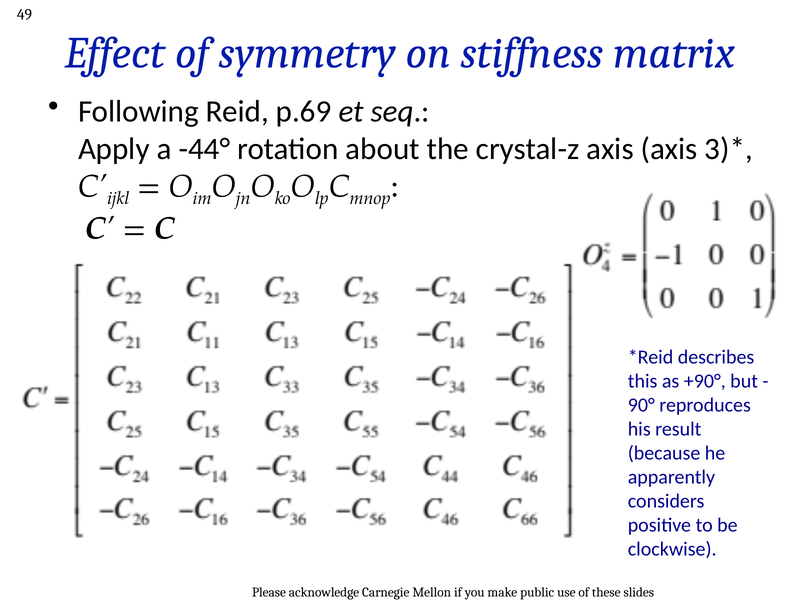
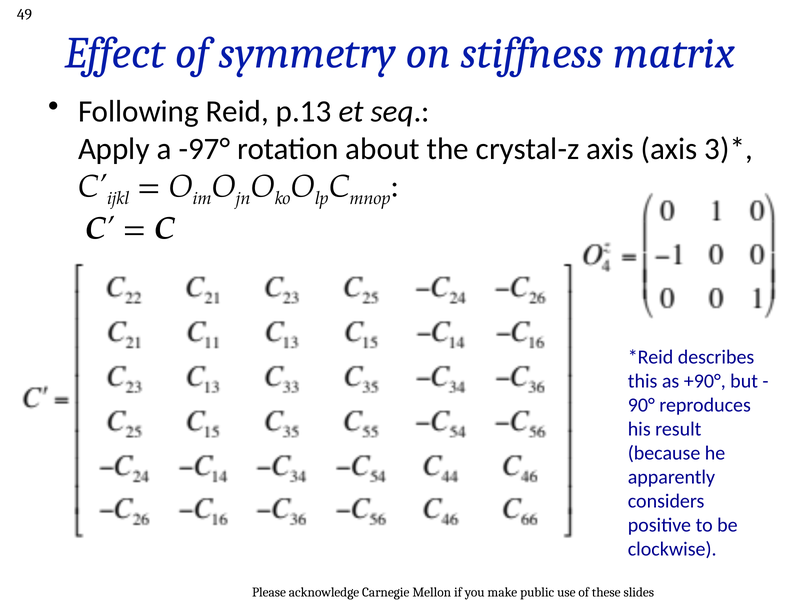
p.69: p.69 -> p.13 (304, 112)
-44°: -44° -> -97° (204, 149)
